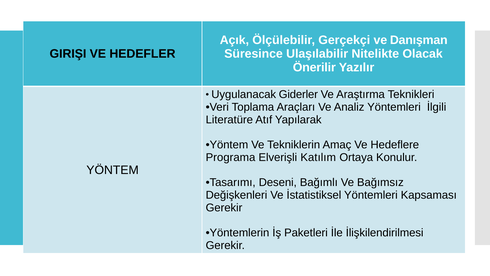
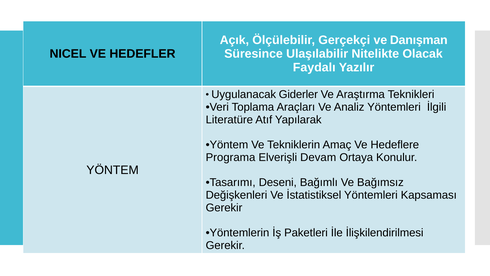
GIRIŞI: GIRIŞI -> NICEL (68, 54)
Önerilir: Önerilir -> Faydalı (314, 67)
Katılım: Katılım -> Devam (318, 157)
